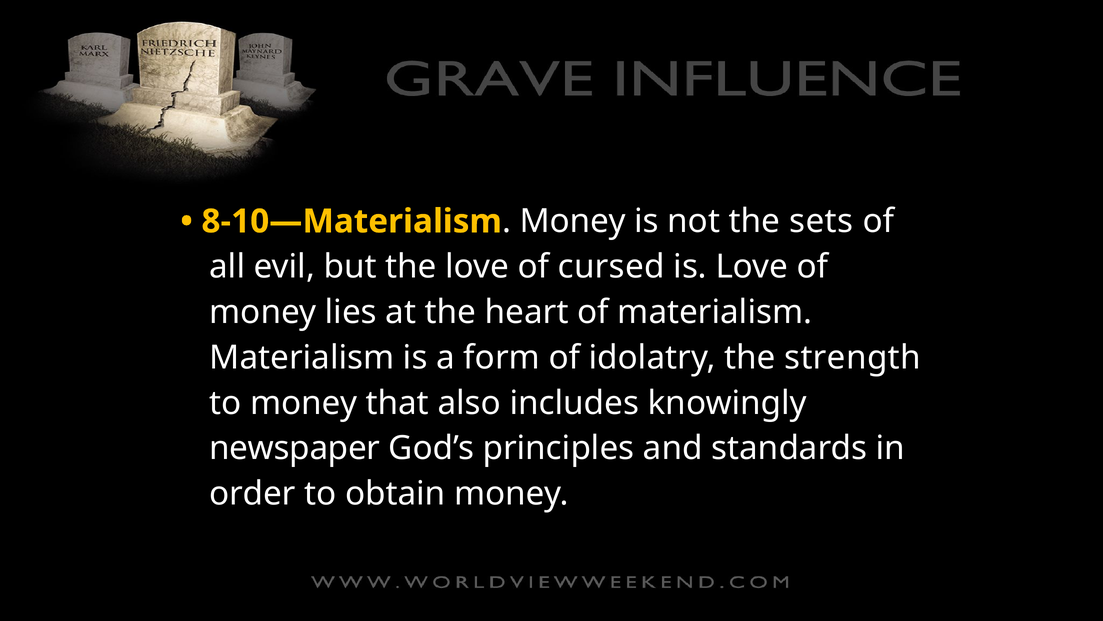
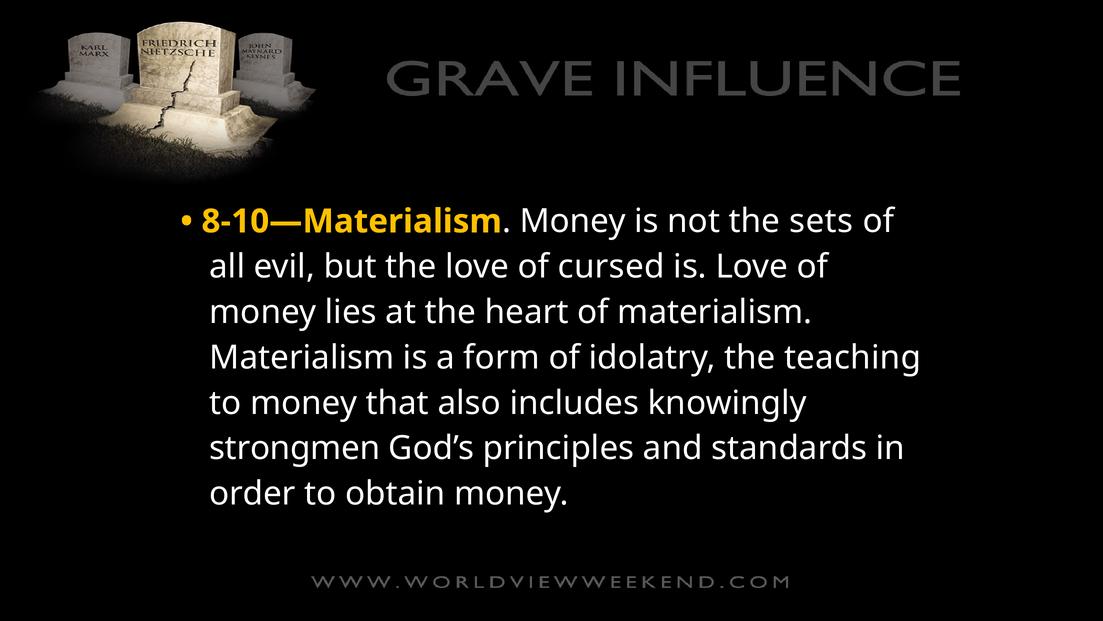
strength: strength -> teaching (853, 357)
newspaper: newspaper -> strongmen (295, 448)
